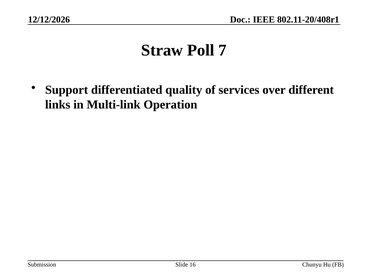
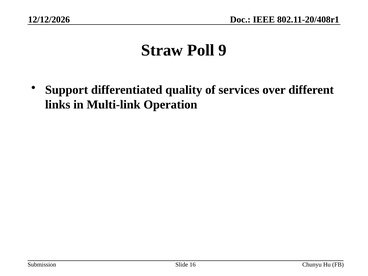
7: 7 -> 9 (223, 50)
